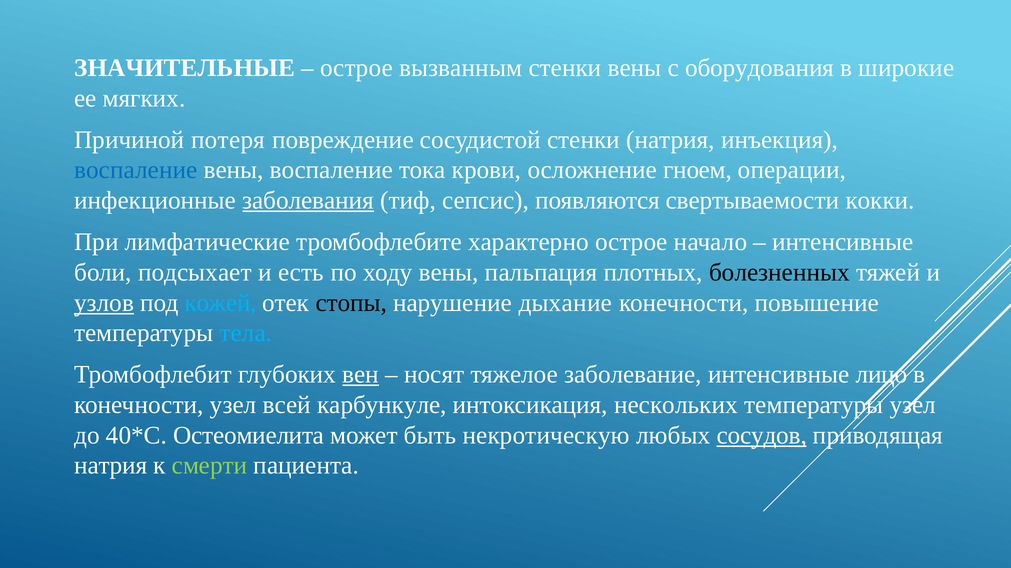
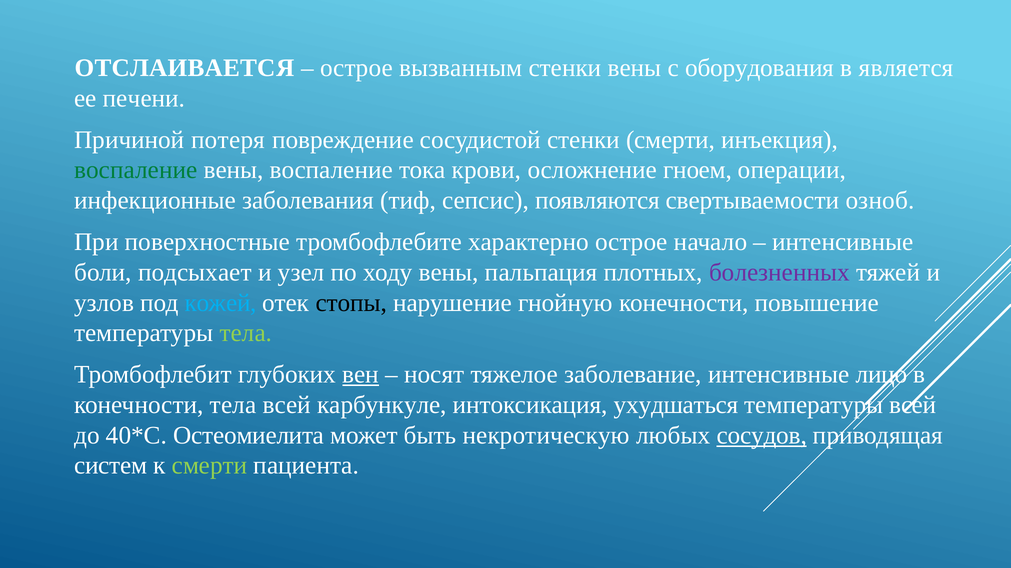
ЗНАЧИТЕЛЬНЫЕ: ЗНАЧИТЕЛЬНЫЕ -> ОТСЛАИВАЕТСЯ (184, 68)
широкие: широкие -> является (906, 68)
мягких: мягких -> печени (144, 98)
стенки натрия: натрия -> смерти (671, 140)
воспаление colour: blue -> green (136, 170)
заболевания underline: present -> none (308, 201)
кокки: кокки -> озноб (880, 201)
лимфатические: лимфатические -> поверхностные (207, 242)
есть: есть -> узел (301, 273)
болезненных colour: black -> purple (779, 273)
узлов underline: present -> none (104, 303)
дыхание: дыхание -> гнойную (566, 303)
тела colour: light blue -> light green (246, 333)
конечности узел: узел -> тела (233, 405)
нескольких: нескольких -> ухудшаться (676, 405)
температуры узел: узел -> всей (913, 405)
натрия: натрия -> систем (111, 466)
